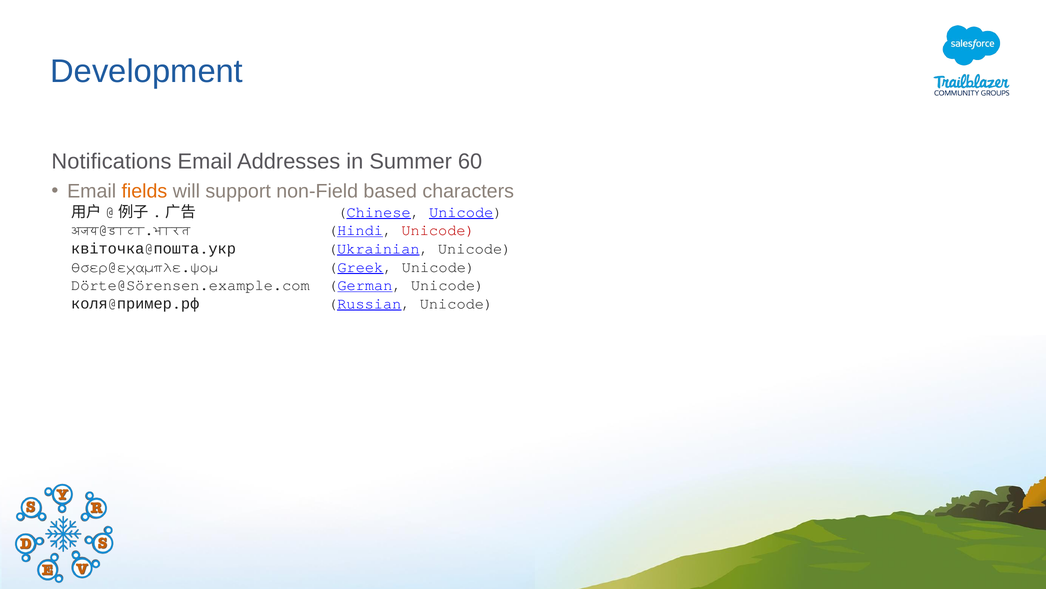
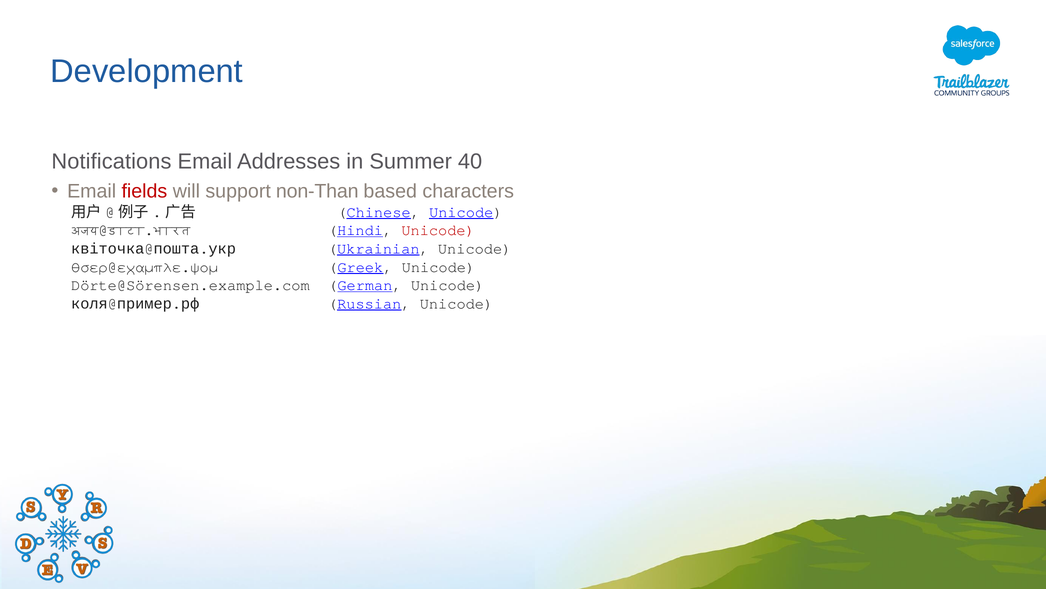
60: 60 -> 40 (470, 161)
fields colour: orange -> red (144, 191)
non-Field: non-Field -> non-Than (317, 191)
